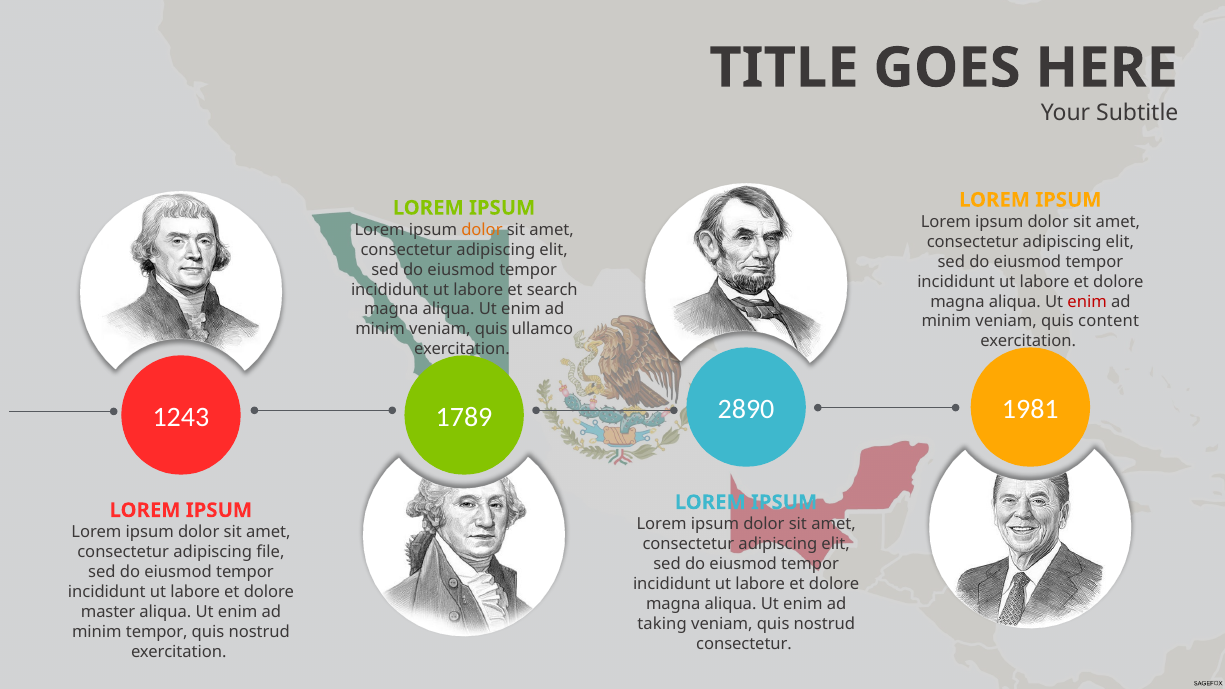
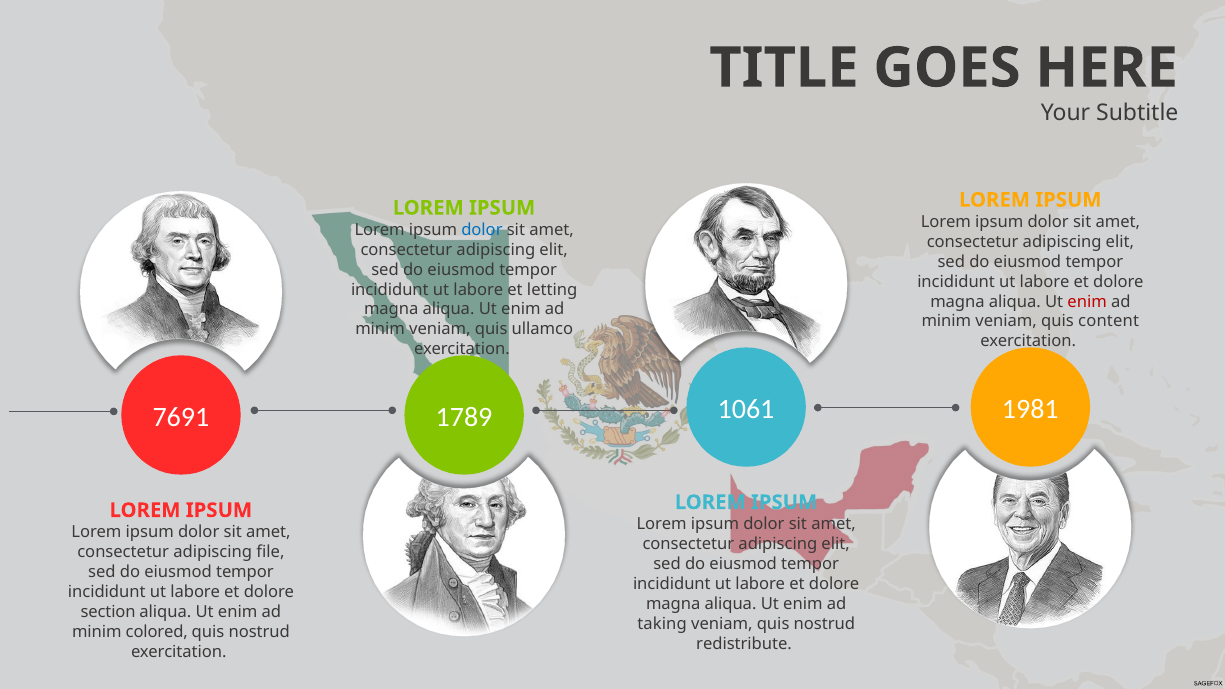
dolor colour: orange -> blue (482, 230)
search: search -> letting (552, 290)
2890: 2890 -> 1061 (746, 409)
1243: 1243 -> 7691 (181, 417)
master: master -> section (108, 612)
minim tempor: tempor -> colored (157, 632)
consectetur: consectetur -> redistribute (744, 644)
